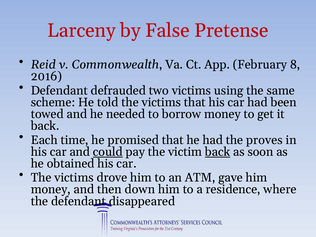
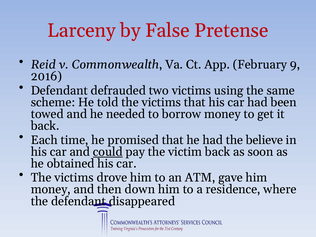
8: 8 -> 9 (295, 65)
proves: proves -> believe (264, 140)
back underline: present -> none (218, 152)
